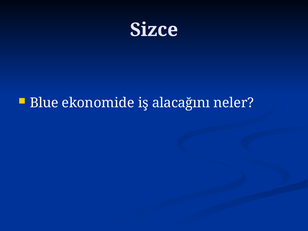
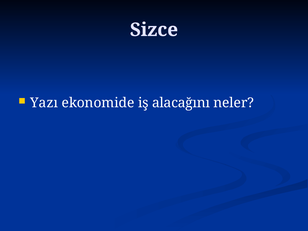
Blue: Blue -> Yazı (44, 103)
